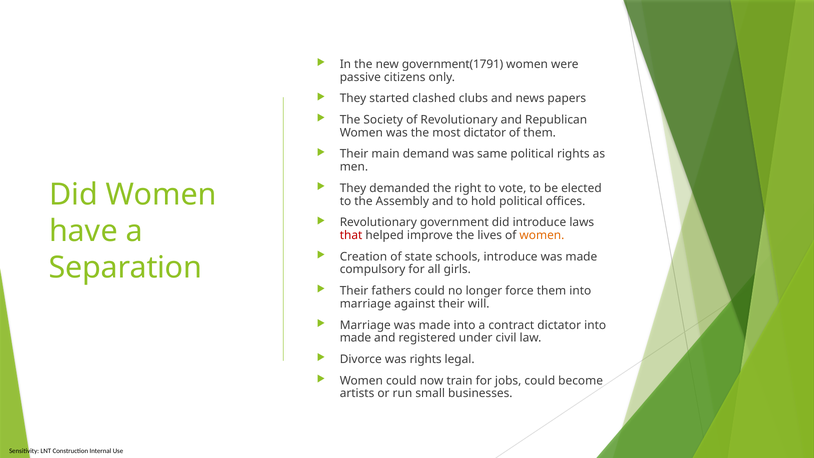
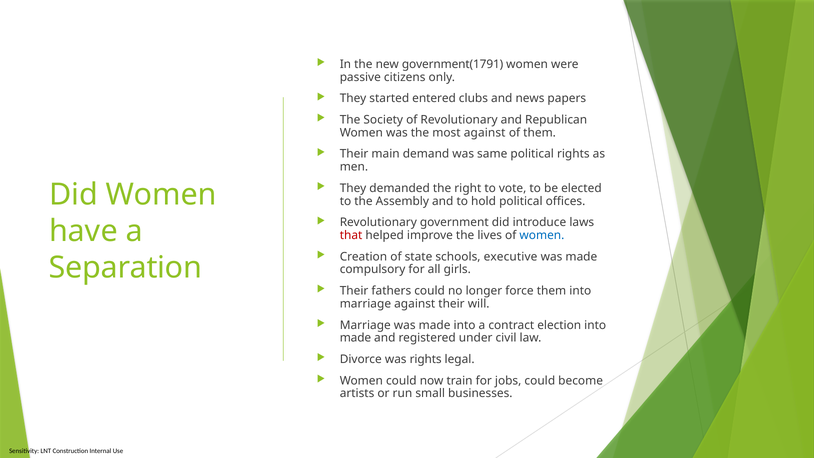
clashed: clashed -> entered (434, 98)
most dictator: dictator -> against (485, 133)
women colour: orange -> blue (542, 235)
schools introduce: introduce -> executive (511, 257)
contract dictator: dictator -> election (559, 325)
